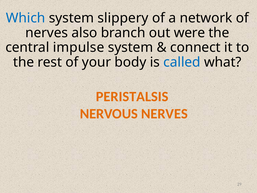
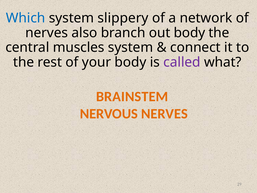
out were: were -> body (189, 33)
impulse: impulse -> muscles (79, 47)
called colour: blue -> purple (182, 62)
PERISTALSIS: PERISTALSIS -> BRAINSTEM (132, 96)
